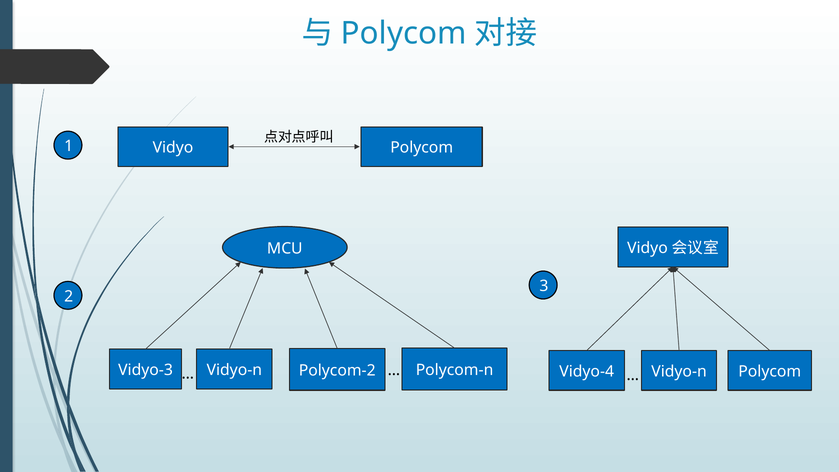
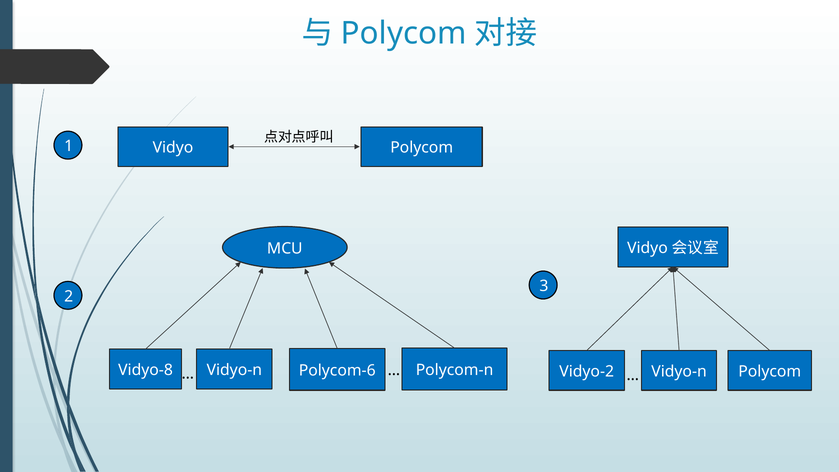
Vidyo-3: Vidyo-3 -> Vidyo-8 (146, 370)
Polycom-2: Polycom-2 -> Polycom-6 (337, 370)
Vidyo-4: Vidyo-4 -> Vidyo-2 (587, 371)
